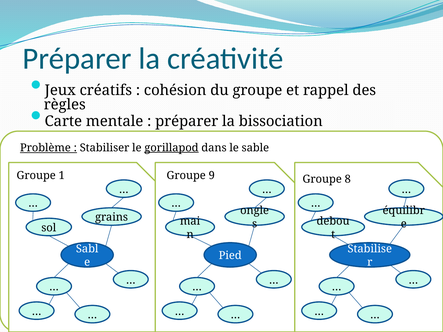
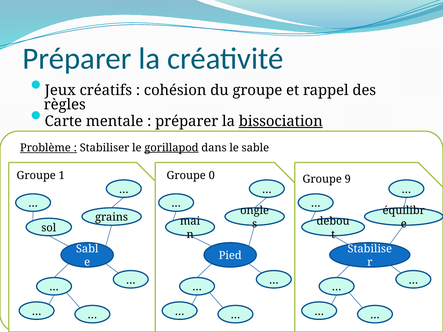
bissociation underline: none -> present (281, 121)
9: 9 -> 0 (212, 176)
8: 8 -> 9 (348, 179)
